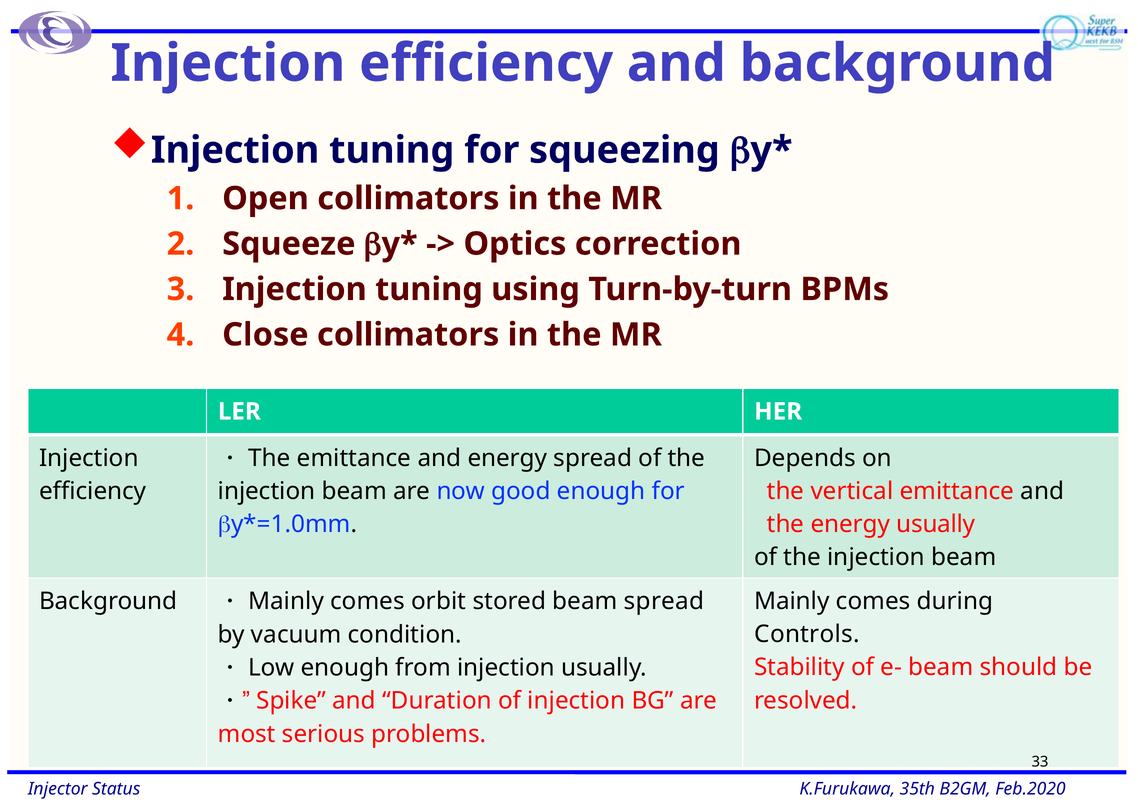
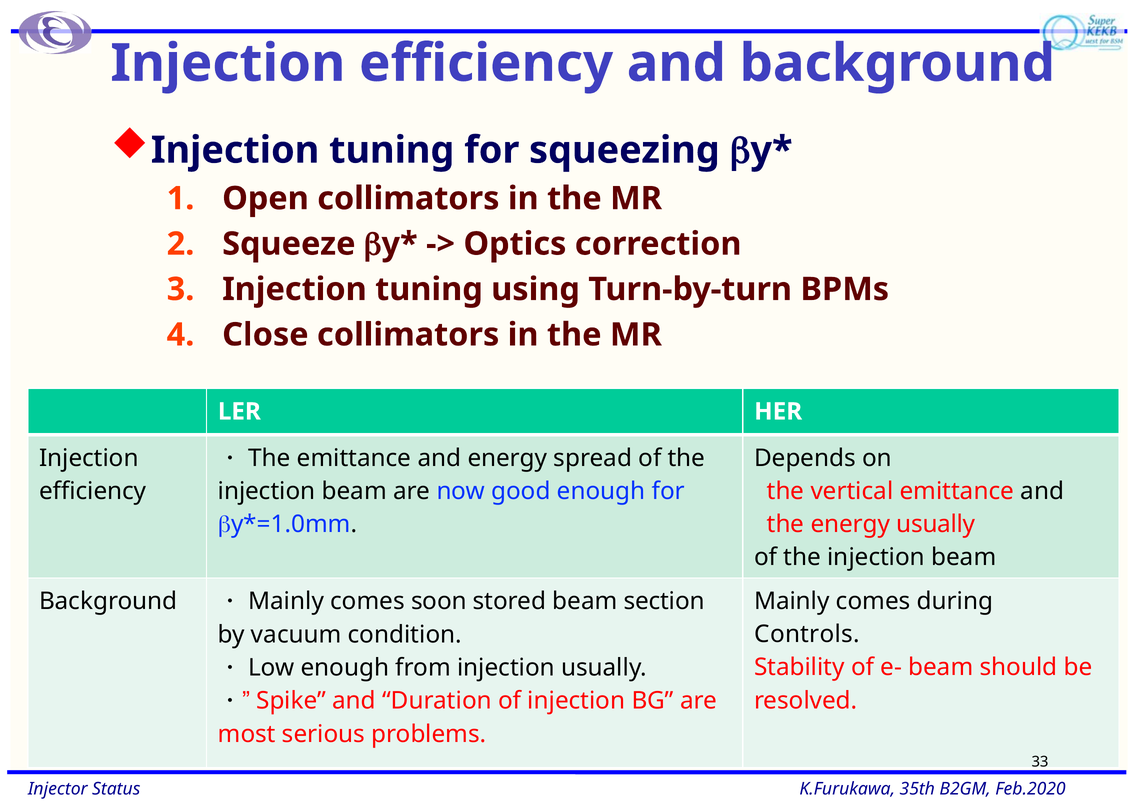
orbit: orbit -> soon (439, 601)
beam spread: spread -> section (664, 601)
